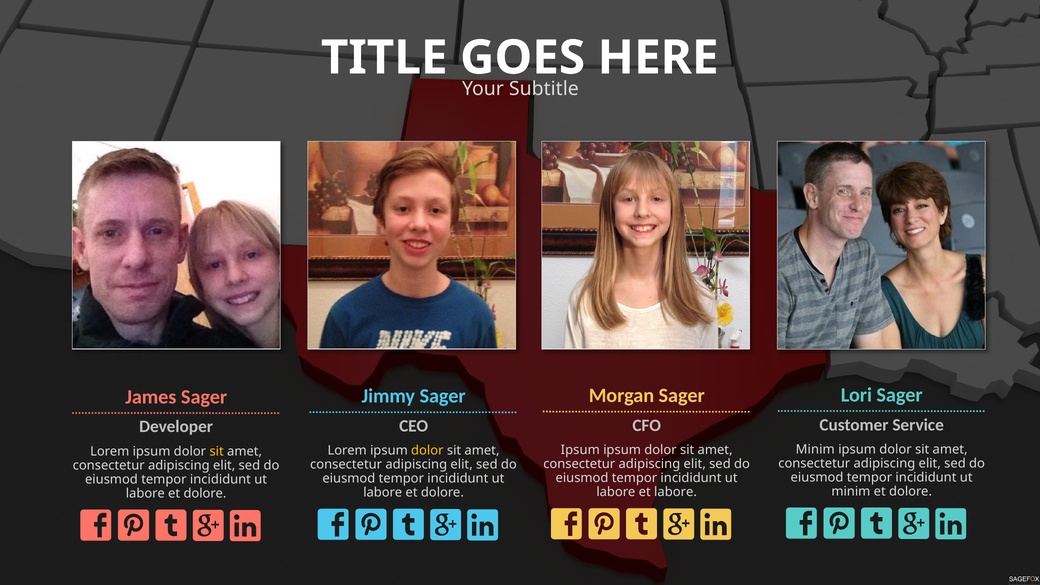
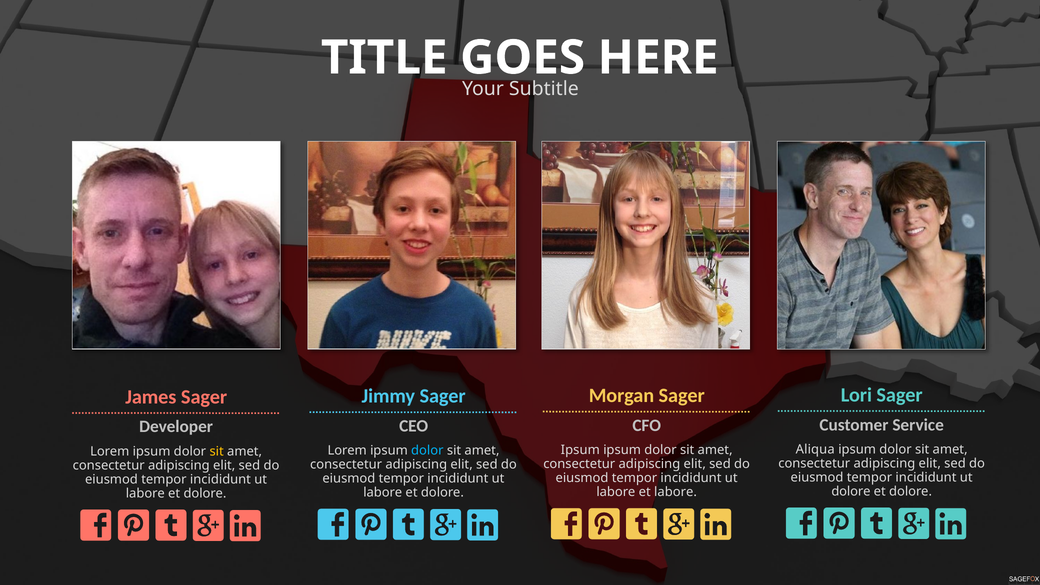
Minim: Minim -> Aliqua (815, 449)
dolor colour: yellow -> light blue (427, 450)
minim: minim -> dolore (851, 491)
